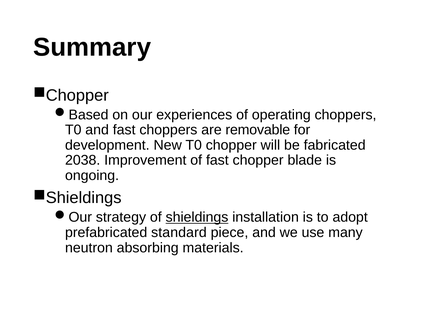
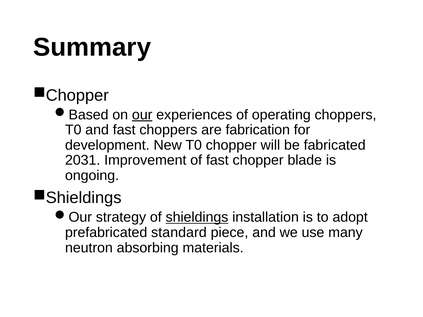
our underline: none -> present (142, 115)
removable: removable -> fabrication (258, 130)
2038: 2038 -> 2031 (83, 160)
